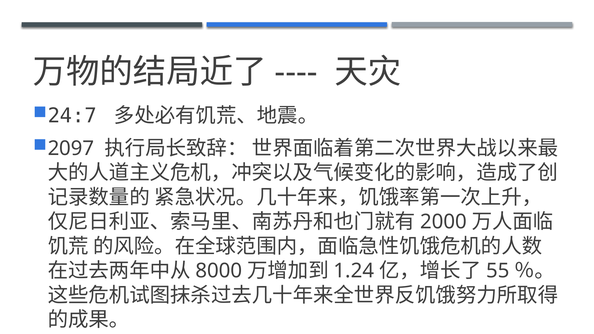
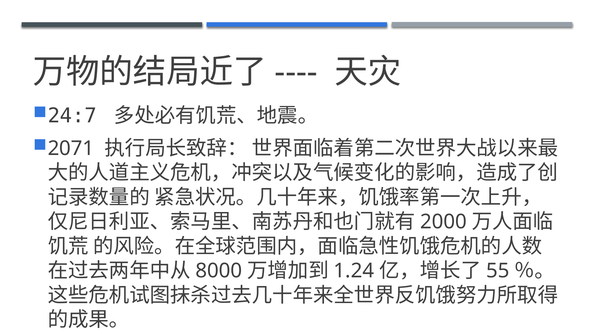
2097: 2097 -> 2071 (71, 148)
